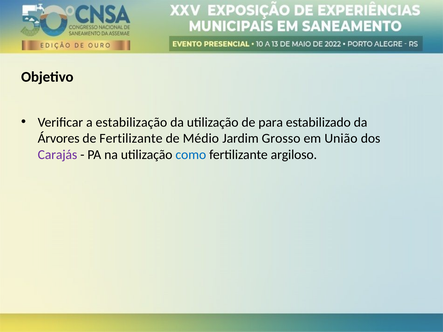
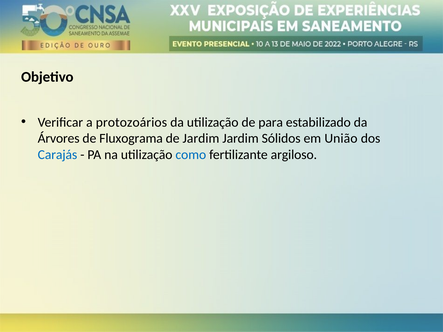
estabilização: estabilização -> protozoários (131, 122)
de Fertilizante: Fertilizante -> Fluxograma (131, 139)
de Médio: Médio -> Jardim (201, 139)
Grosso: Grosso -> Sólidos (281, 139)
Carajás colour: purple -> blue (57, 155)
